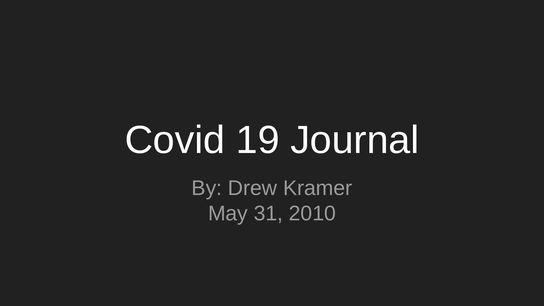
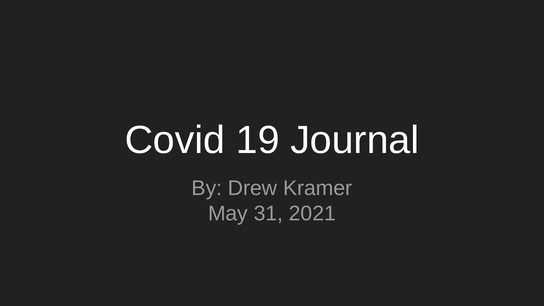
2010: 2010 -> 2021 (312, 214)
